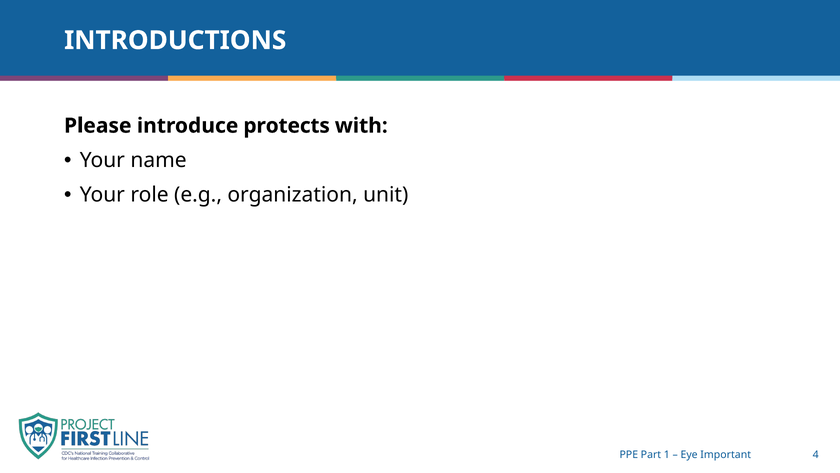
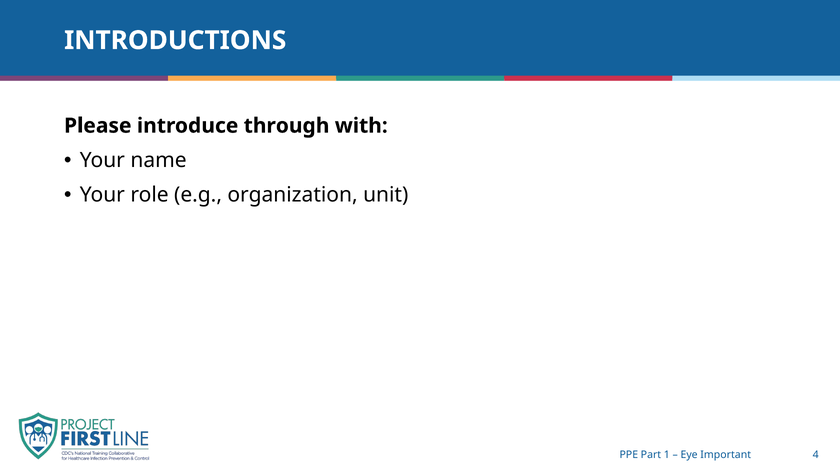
protects: protects -> through (287, 126)
